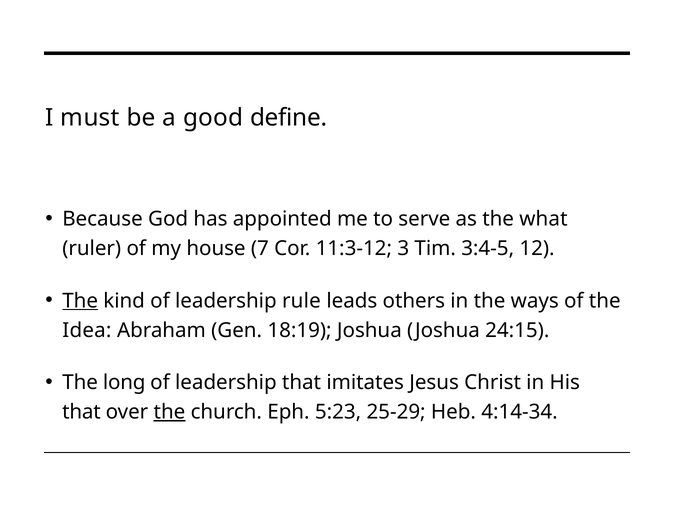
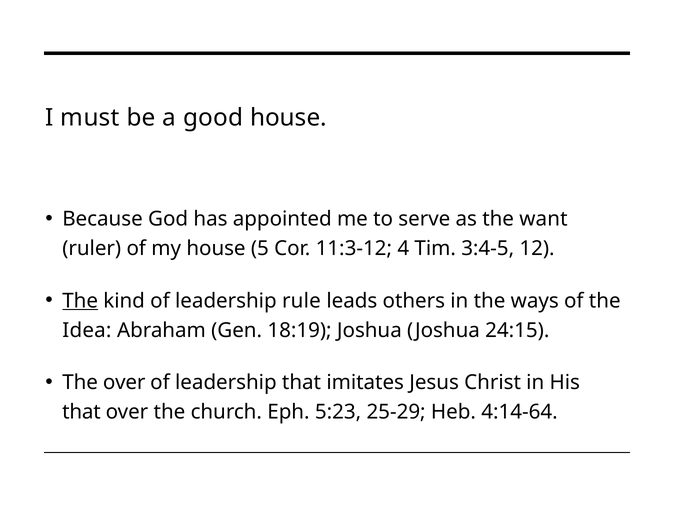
good define: define -> house (289, 118)
what: what -> want (543, 219)
7: 7 -> 5 (260, 249)
3: 3 -> 4 (403, 249)
The long: long -> over (124, 383)
the underline: present -> none (169, 412)
4:14-34: 4:14-34 -> 4:14-64 (519, 412)
